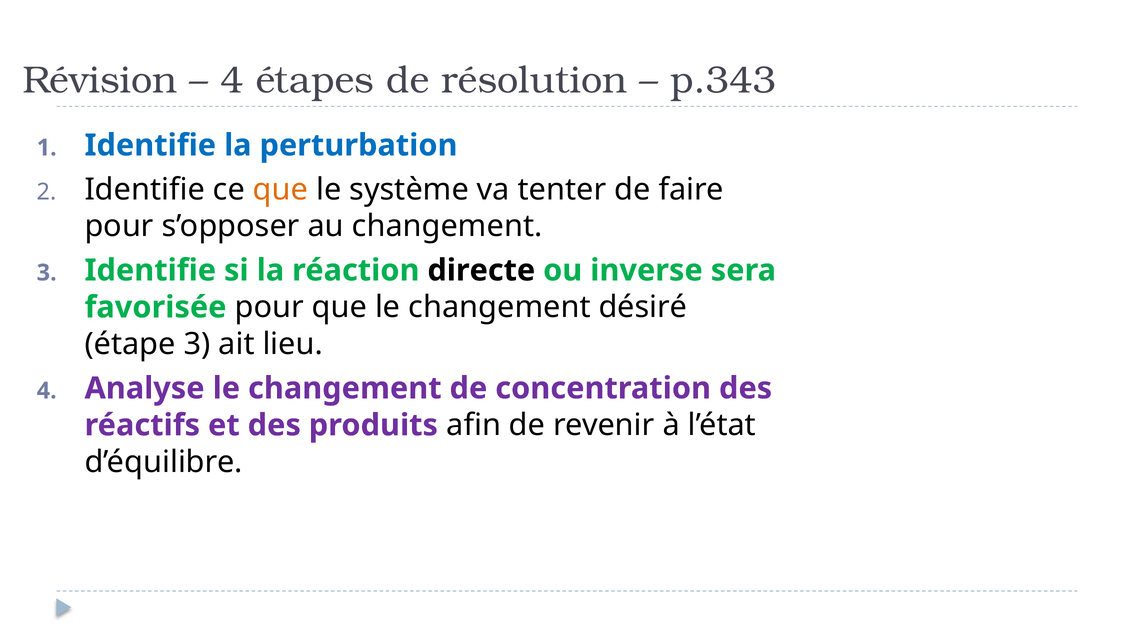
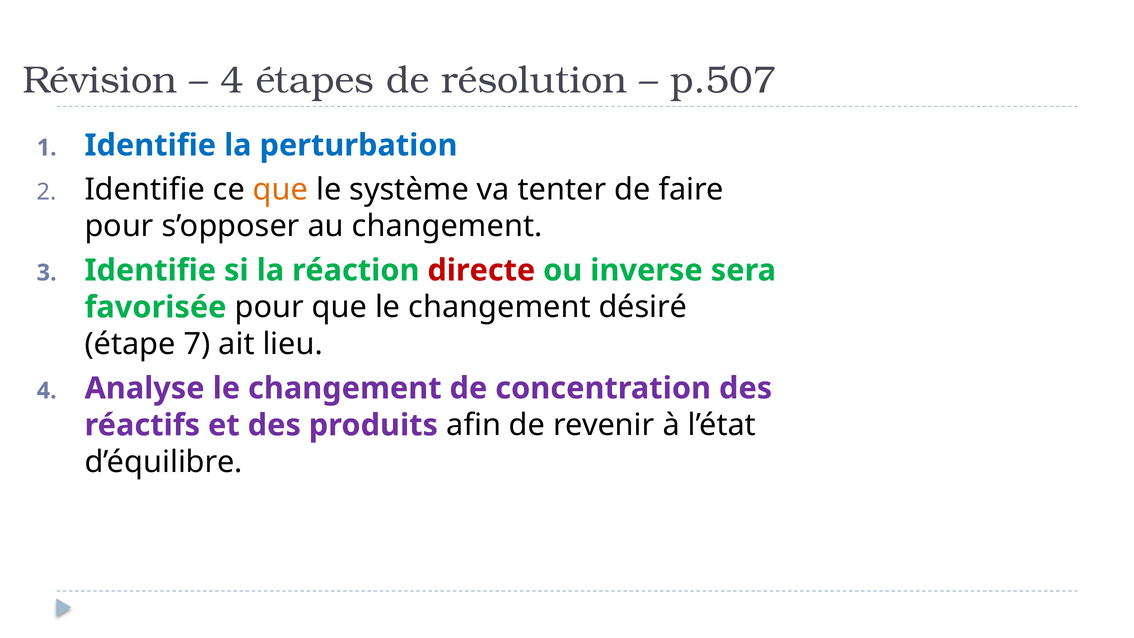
p.343: p.343 -> p.507 (723, 80)
directe colour: black -> red (481, 270)
étape 3: 3 -> 7 (197, 344)
